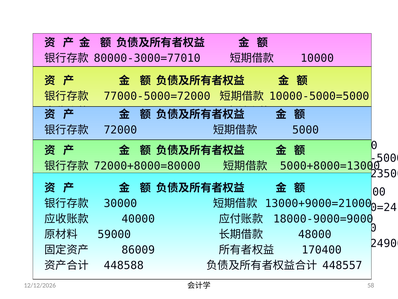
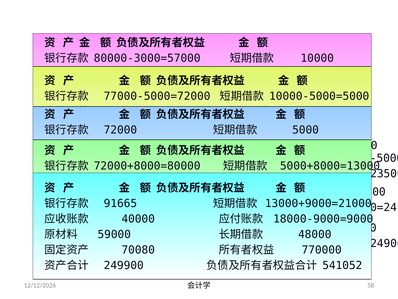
80000-3000=77010: 80000-3000=77010 -> 80000-3000=57000 (147, 58)
30000: 30000 -> 91665 (120, 203)
86009: 86009 -> 70080 (138, 250)
170400: 170400 -> 770000 (322, 250)
448588: 448588 -> 249900 (124, 265)
448557: 448557 -> 541052 (342, 265)
